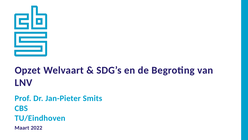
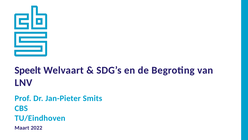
Opzet: Opzet -> Speelt (28, 70)
